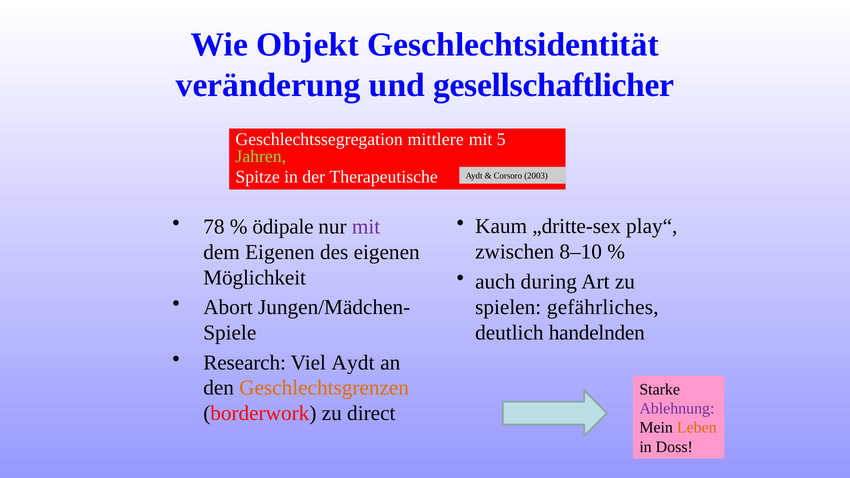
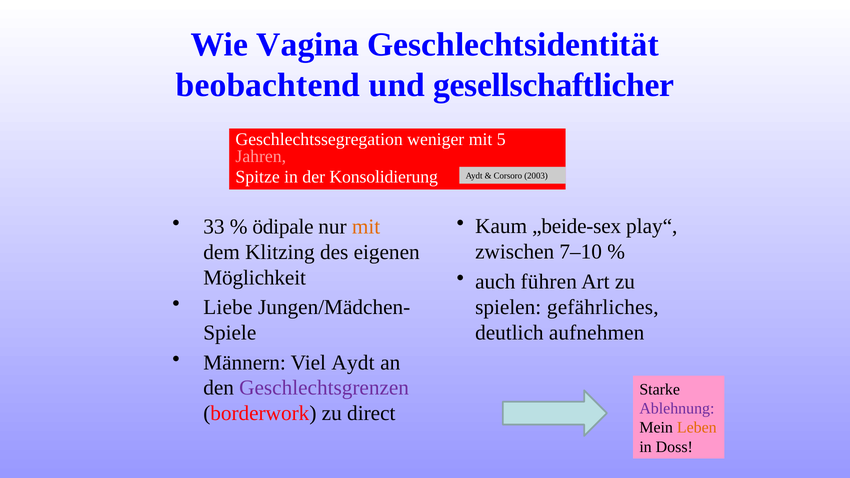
Objekt: Objekt -> Vagina (308, 45)
veränderung: veränderung -> beobachtend (268, 85)
mittlere: mittlere -> weniger (436, 139)
Jahren colour: light green -> pink (261, 157)
Therapeutische: Therapeutische -> Konsolidierung (384, 177)
„dritte-sex: „dritte-sex -> „beide-sex (577, 227)
78: 78 -> 33 (214, 227)
mit colour: purple -> orange (366, 227)
8–10: 8–10 -> 7–10 (581, 252)
dem Eigenen: Eigenen -> Klitzing (280, 252)
during: during -> führen (549, 282)
Abort: Abort -> Liebe (228, 307)
handelnden: handelnden -> aufnehmen (597, 333)
Research: Research -> Männern (245, 363)
Geschlechtsgrenzen colour: orange -> purple (324, 388)
